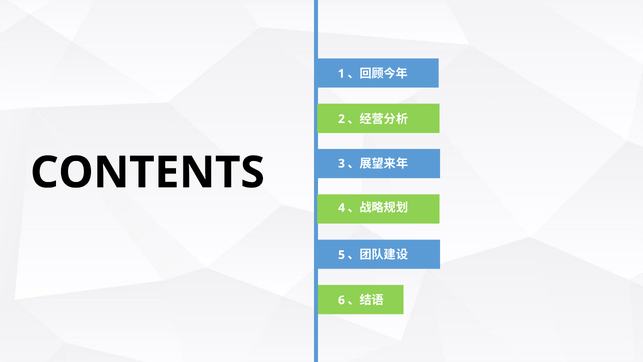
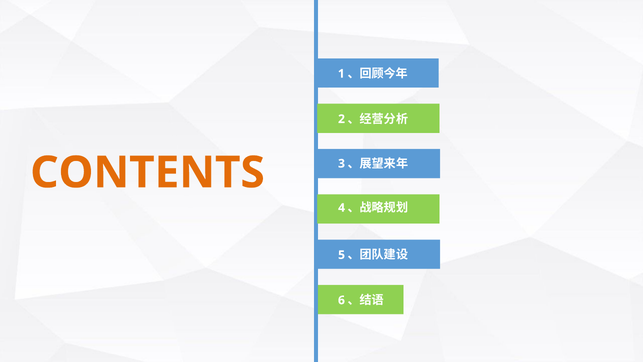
CONTENTS colour: black -> orange (147, 173)
